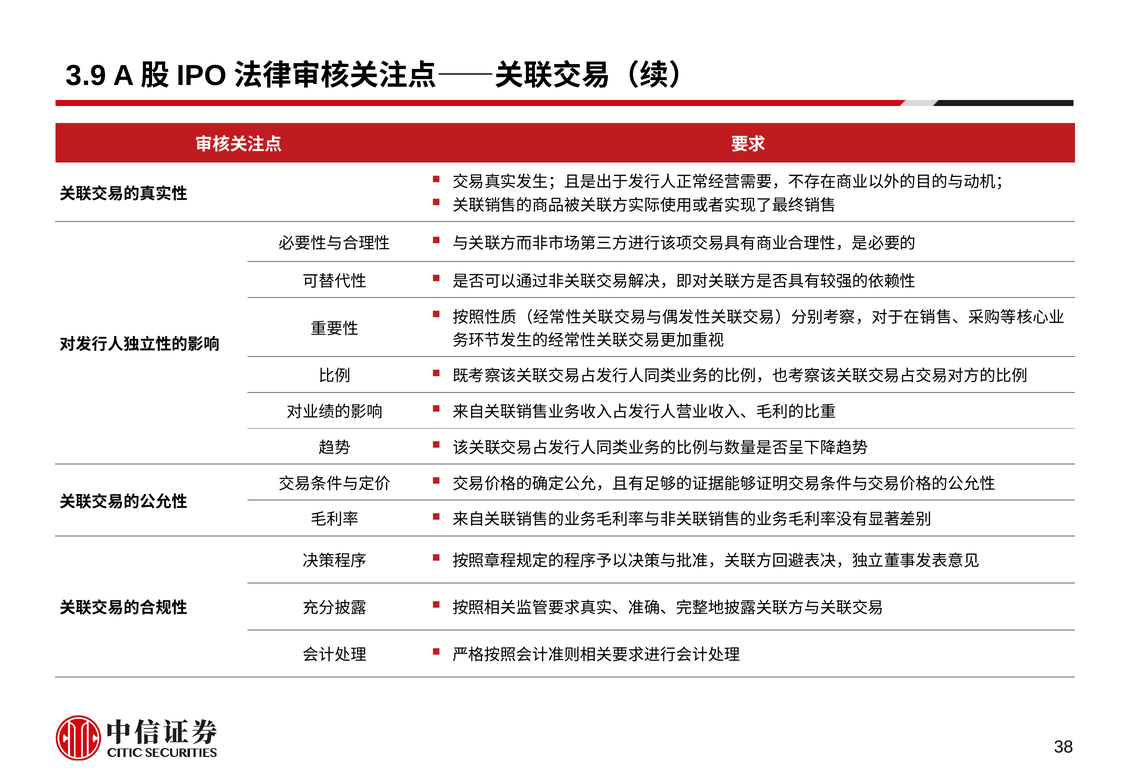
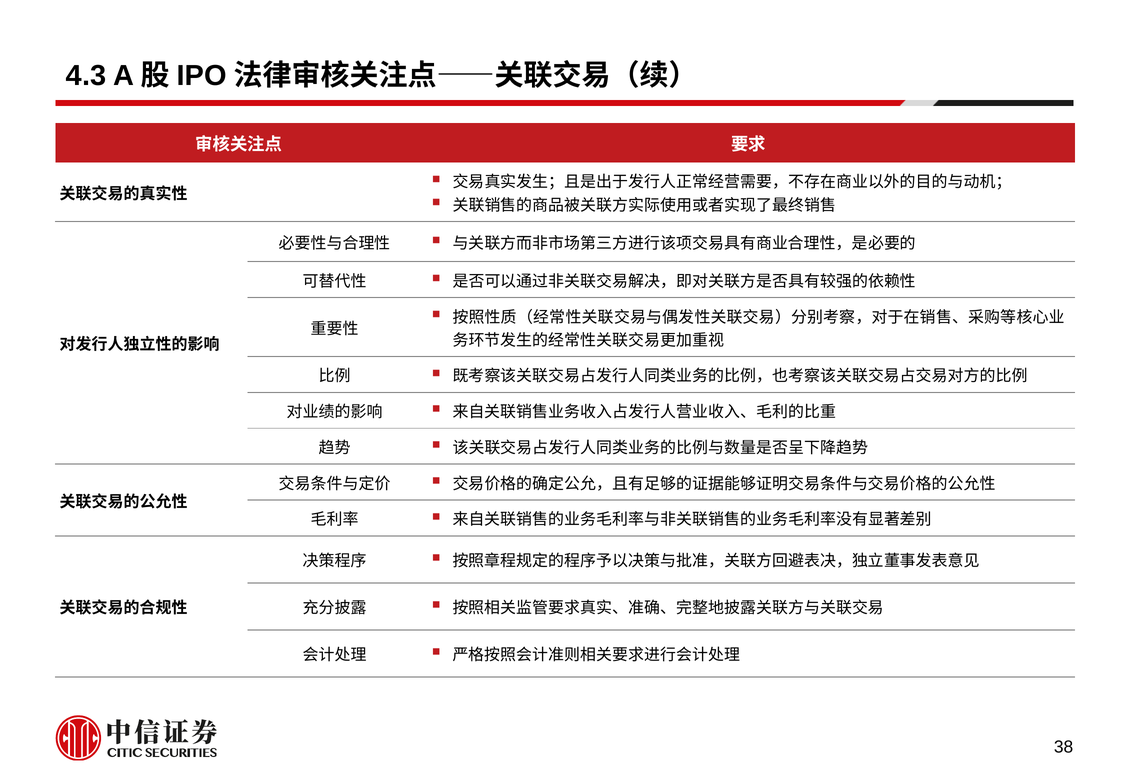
3.9: 3.9 -> 4.3 (86, 76)
